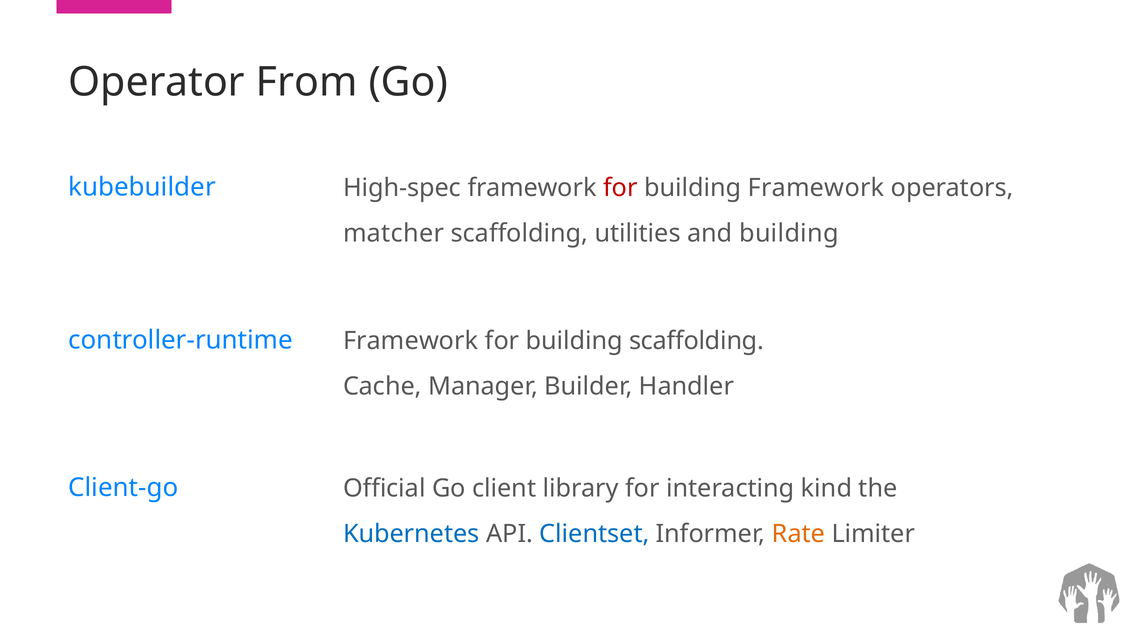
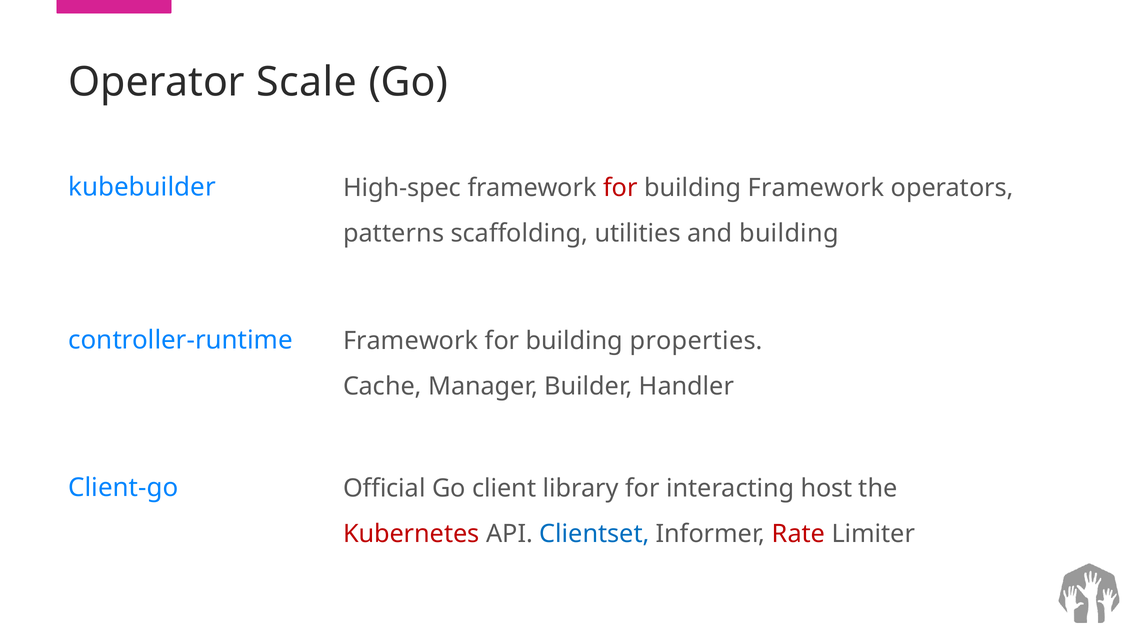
From: From -> Scale (307, 82)
matcher: matcher -> patterns (394, 233)
building scaffolding: scaffolding -> properties (696, 341)
kind: kind -> host (827, 488)
Kubernetes colour: blue -> red (411, 533)
Rate colour: orange -> red (798, 533)
